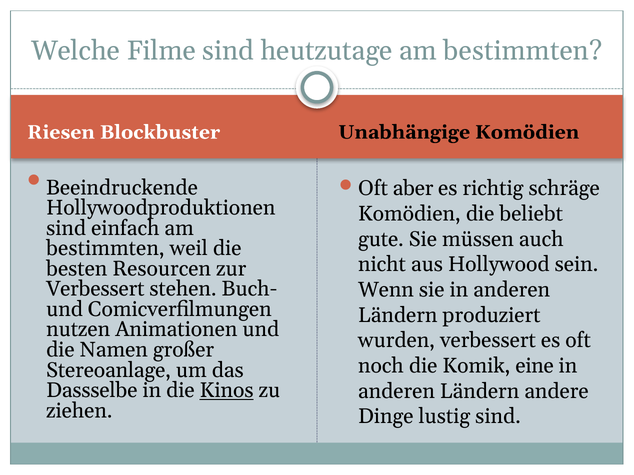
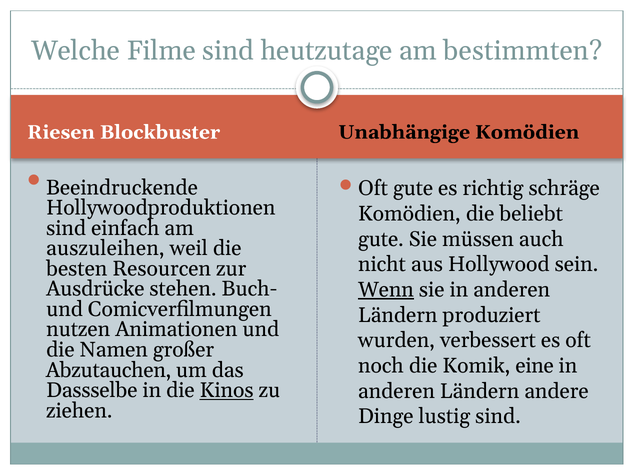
Oft aber: aber -> gute (413, 189)
bestimmten: bestimmten -> auszuleihen (105, 249)
Verbessert: Verbessert -> Ausdrücke (95, 289)
Wenn underline: none -> present (386, 290)
Stereoanlage: Stereoanlage -> Abzutauchen (109, 370)
